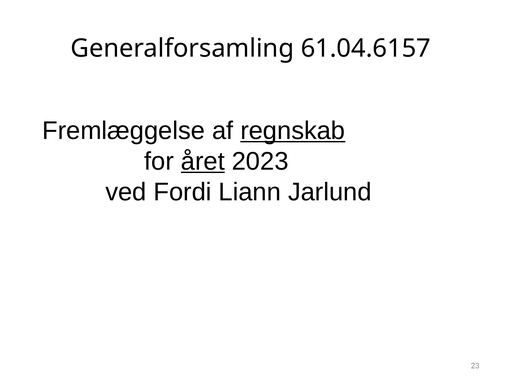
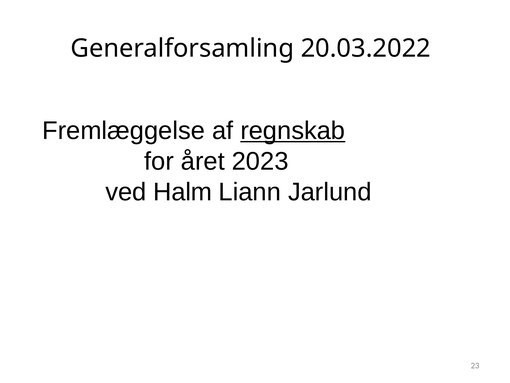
61.04.6157: 61.04.6157 -> 20.03.2022 (366, 48)
året underline: present -> none (203, 161)
Fordi: Fordi -> Halm (183, 192)
